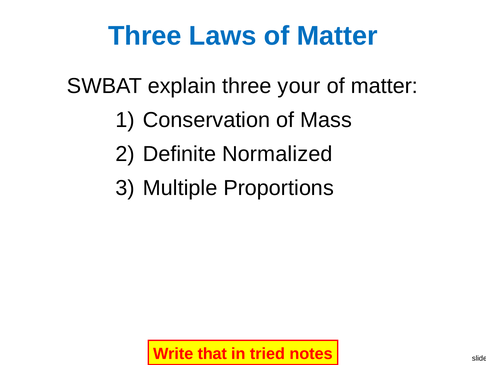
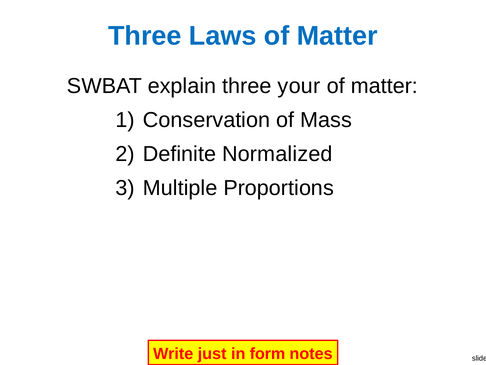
that: that -> just (212, 353)
tried: tried -> form (267, 353)
